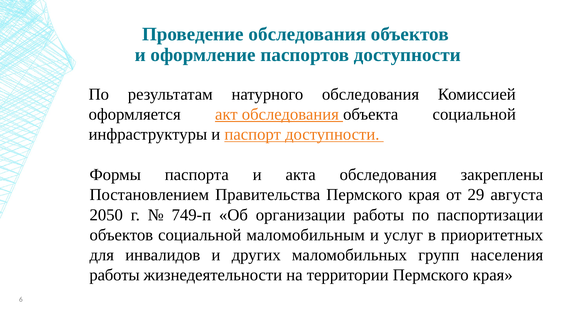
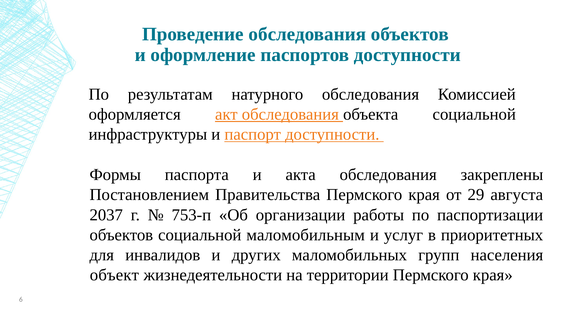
2050: 2050 -> 2037 (106, 215)
749-п: 749-п -> 753-п (191, 215)
работы: работы -> объект (114, 275)
